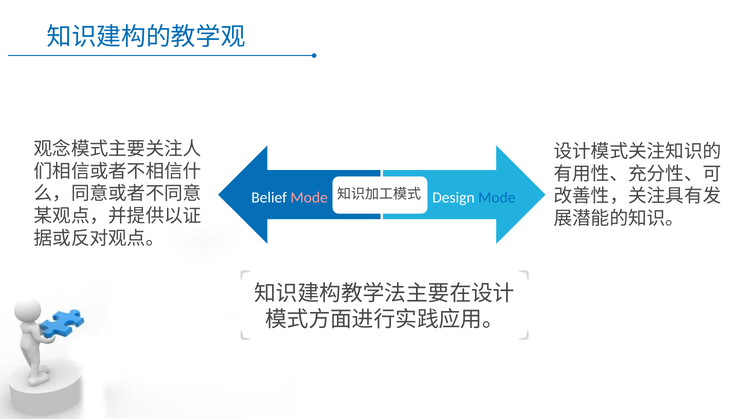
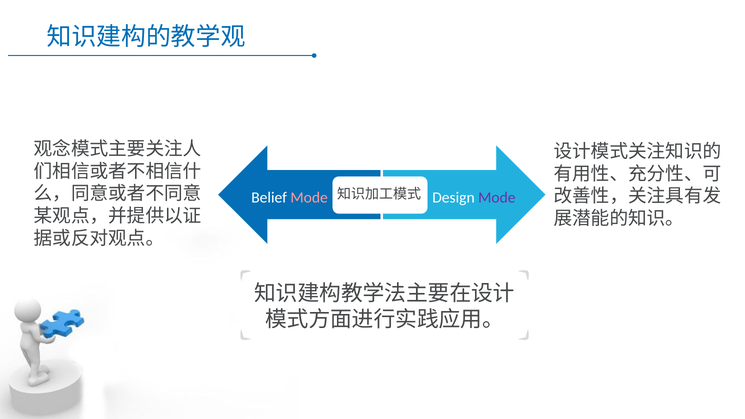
Mode colour: blue -> purple (497, 198)
